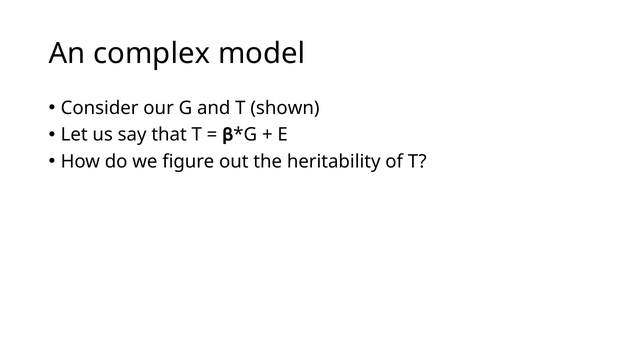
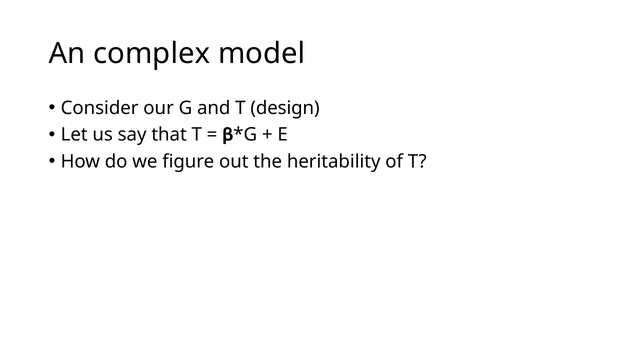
shown: shown -> design (285, 108)
